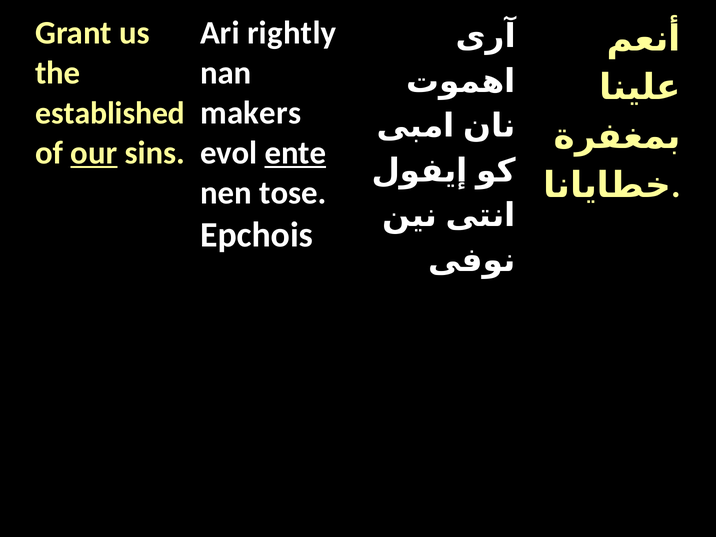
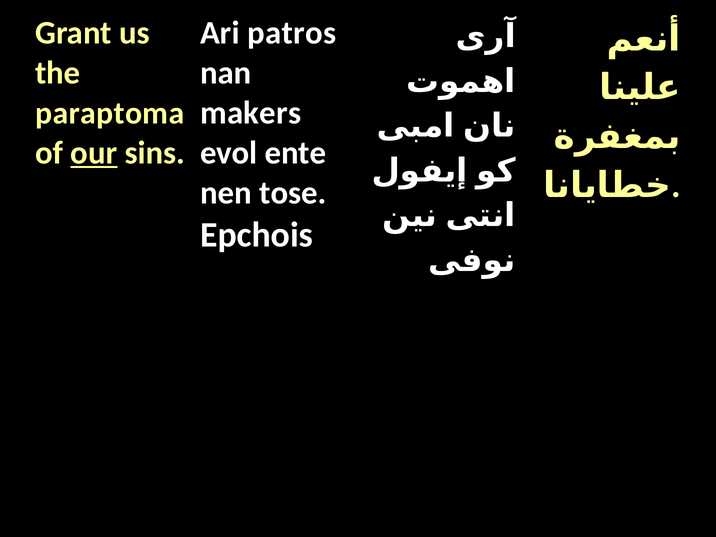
rightly: rightly -> patros (292, 33)
established: established -> paraptoma (110, 113)
ente underline: present -> none (295, 153)
